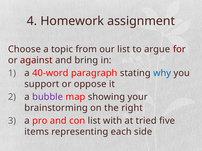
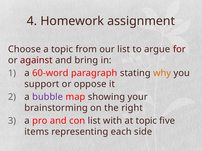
40-word: 40-word -> 60-word (50, 73)
why colour: blue -> orange (162, 73)
at tried: tried -> topic (146, 121)
